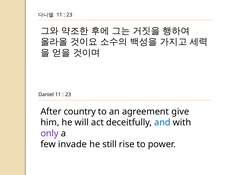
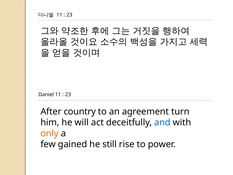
give: give -> turn (180, 111)
only colour: purple -> orange (50, 133)
invade: invade -> gained (73, 144)
